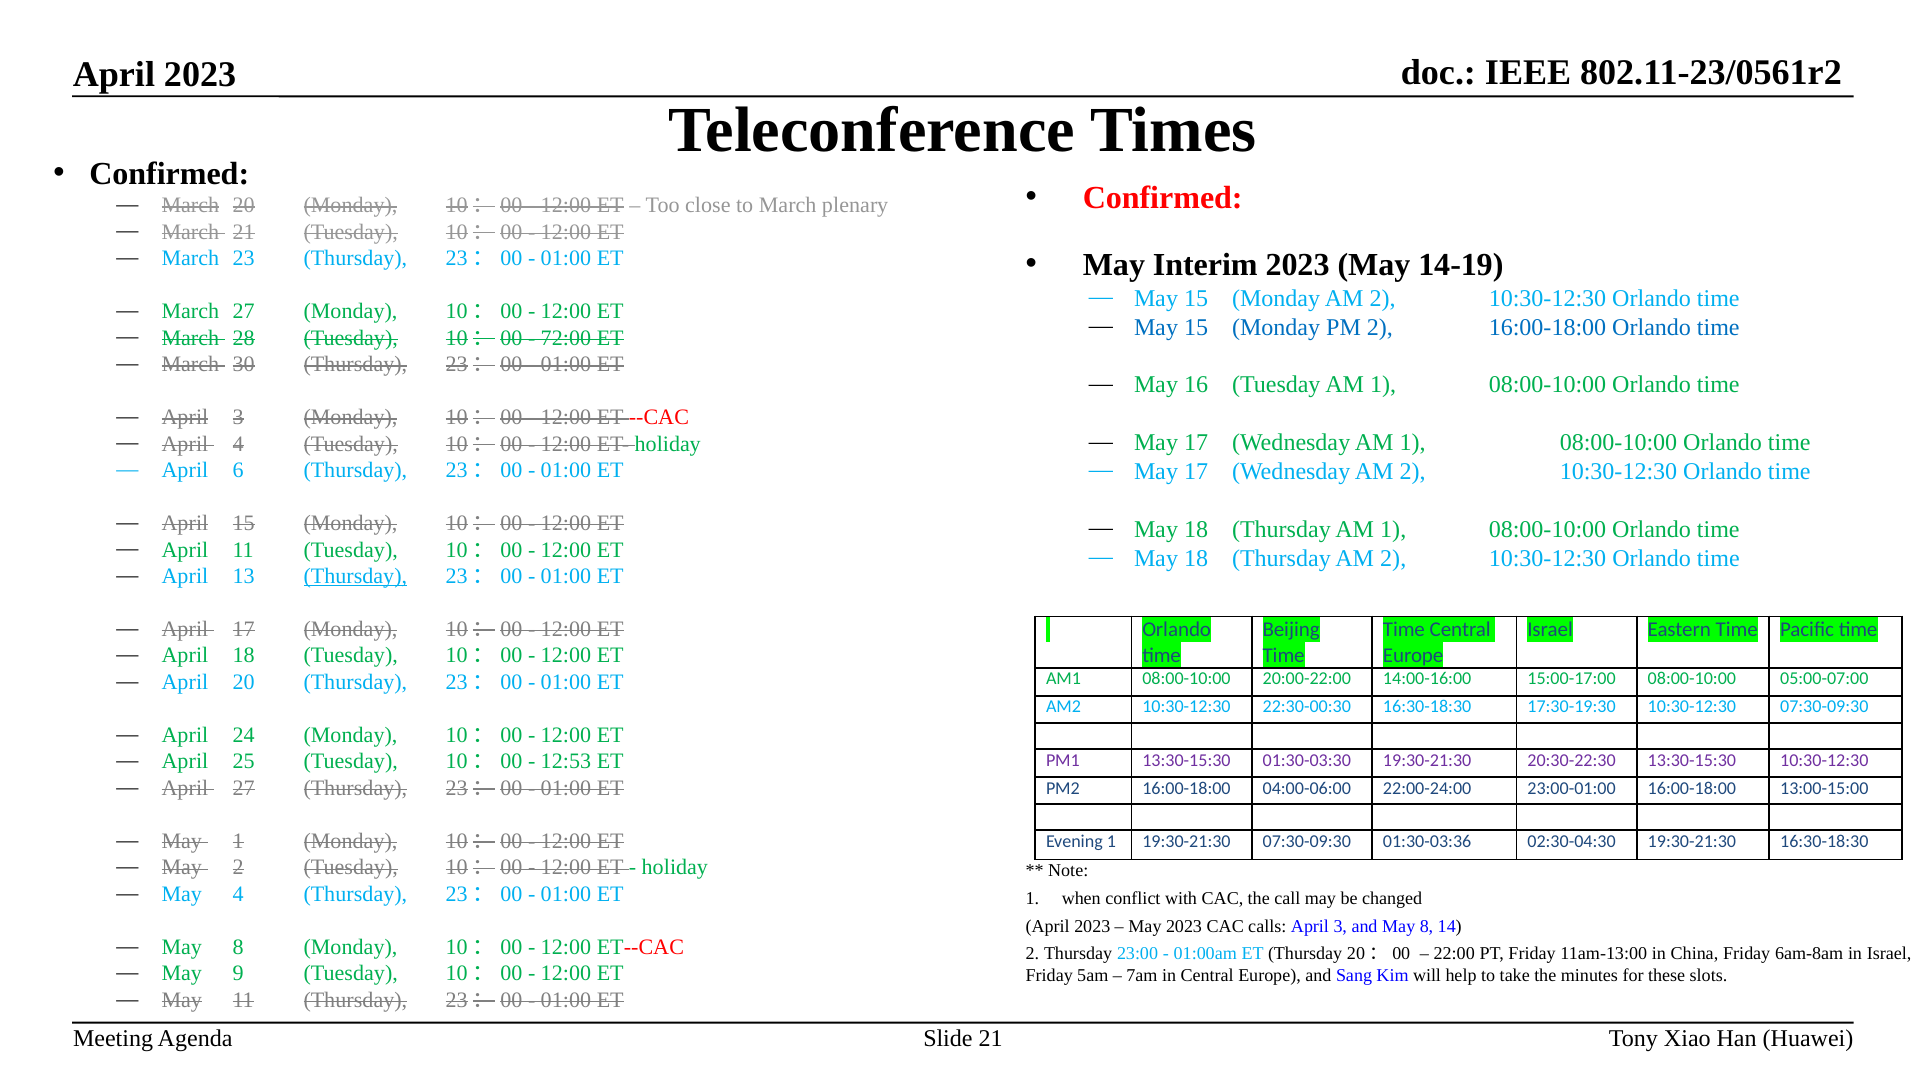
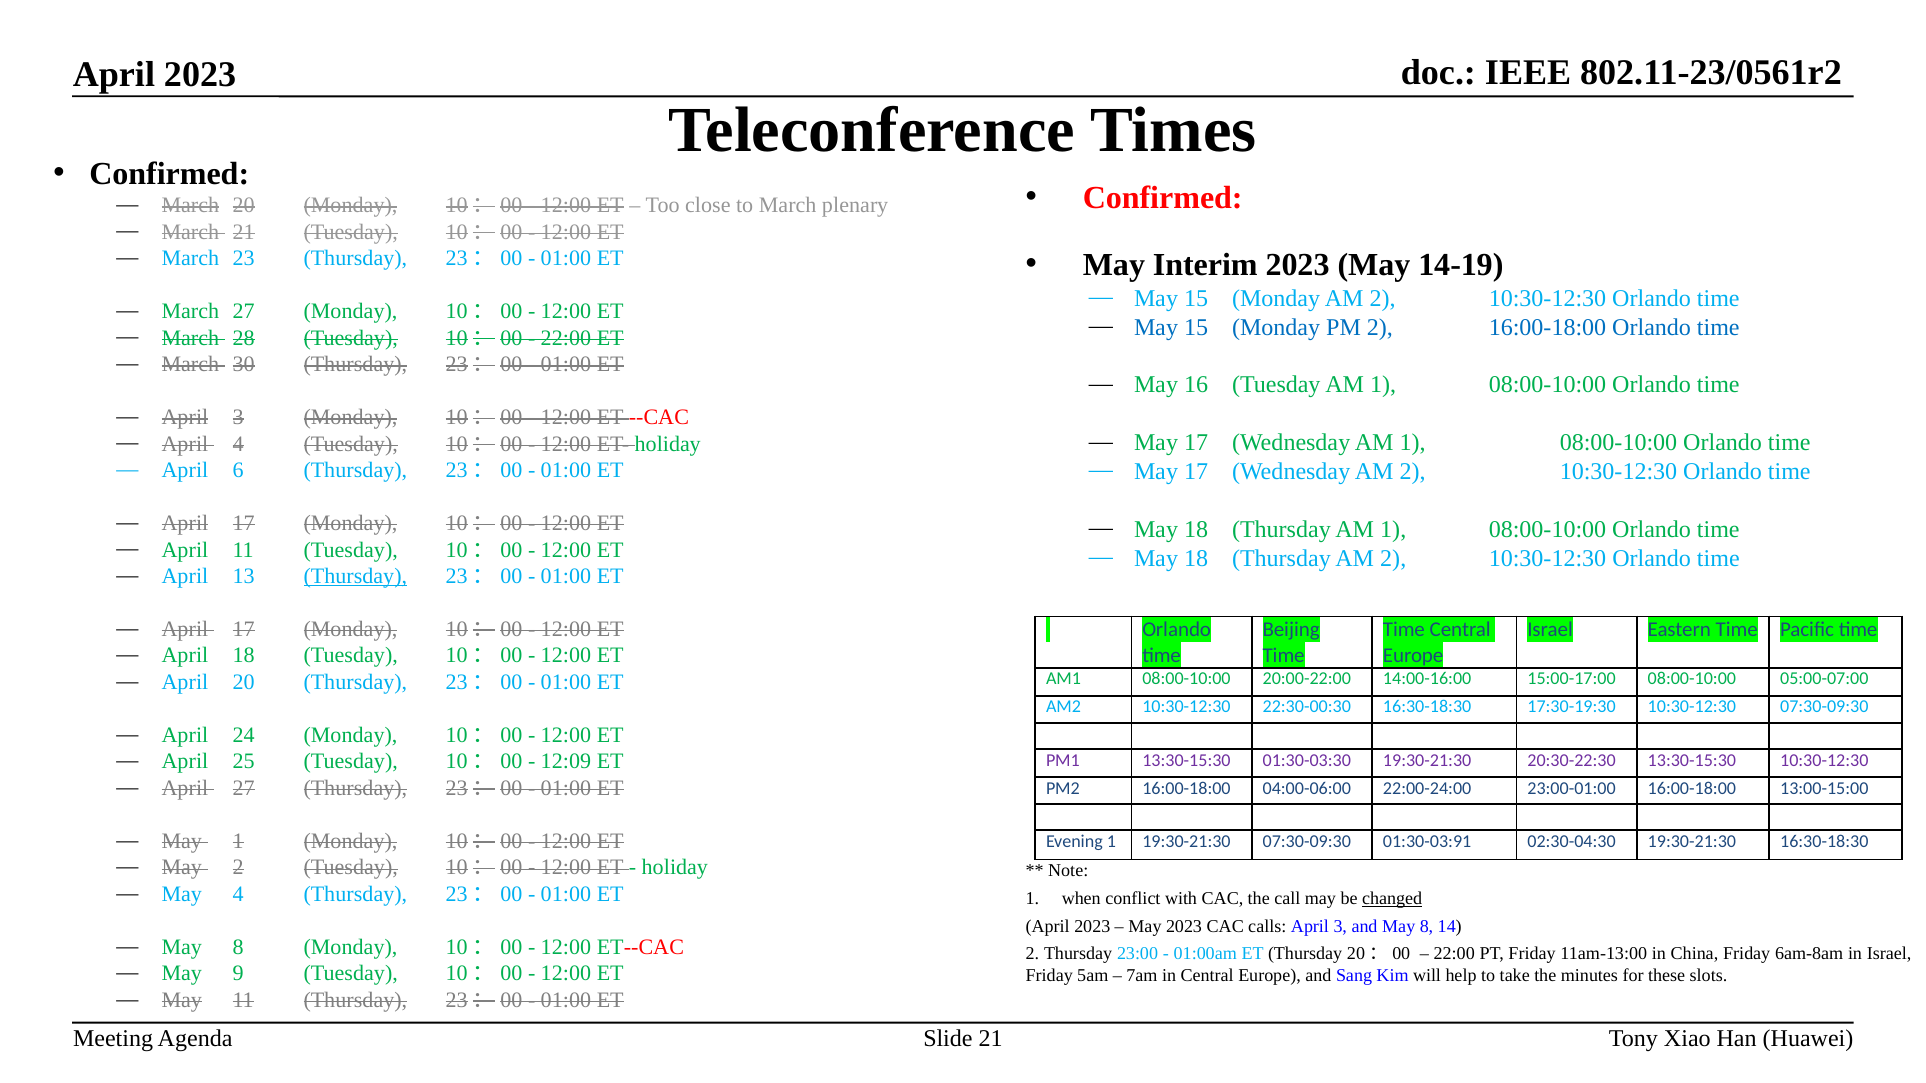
72:00: 72:00 -> 22:00 (566, 338)
15: 15 -> 17 (244, 523)
12:53: 12:53 -> 12:09 (566, 762)
01:30-03:36: 01:30-03:36 -> 01:30-03:91 (1427, 842)
changed underline: none -> present (1392, 899)
